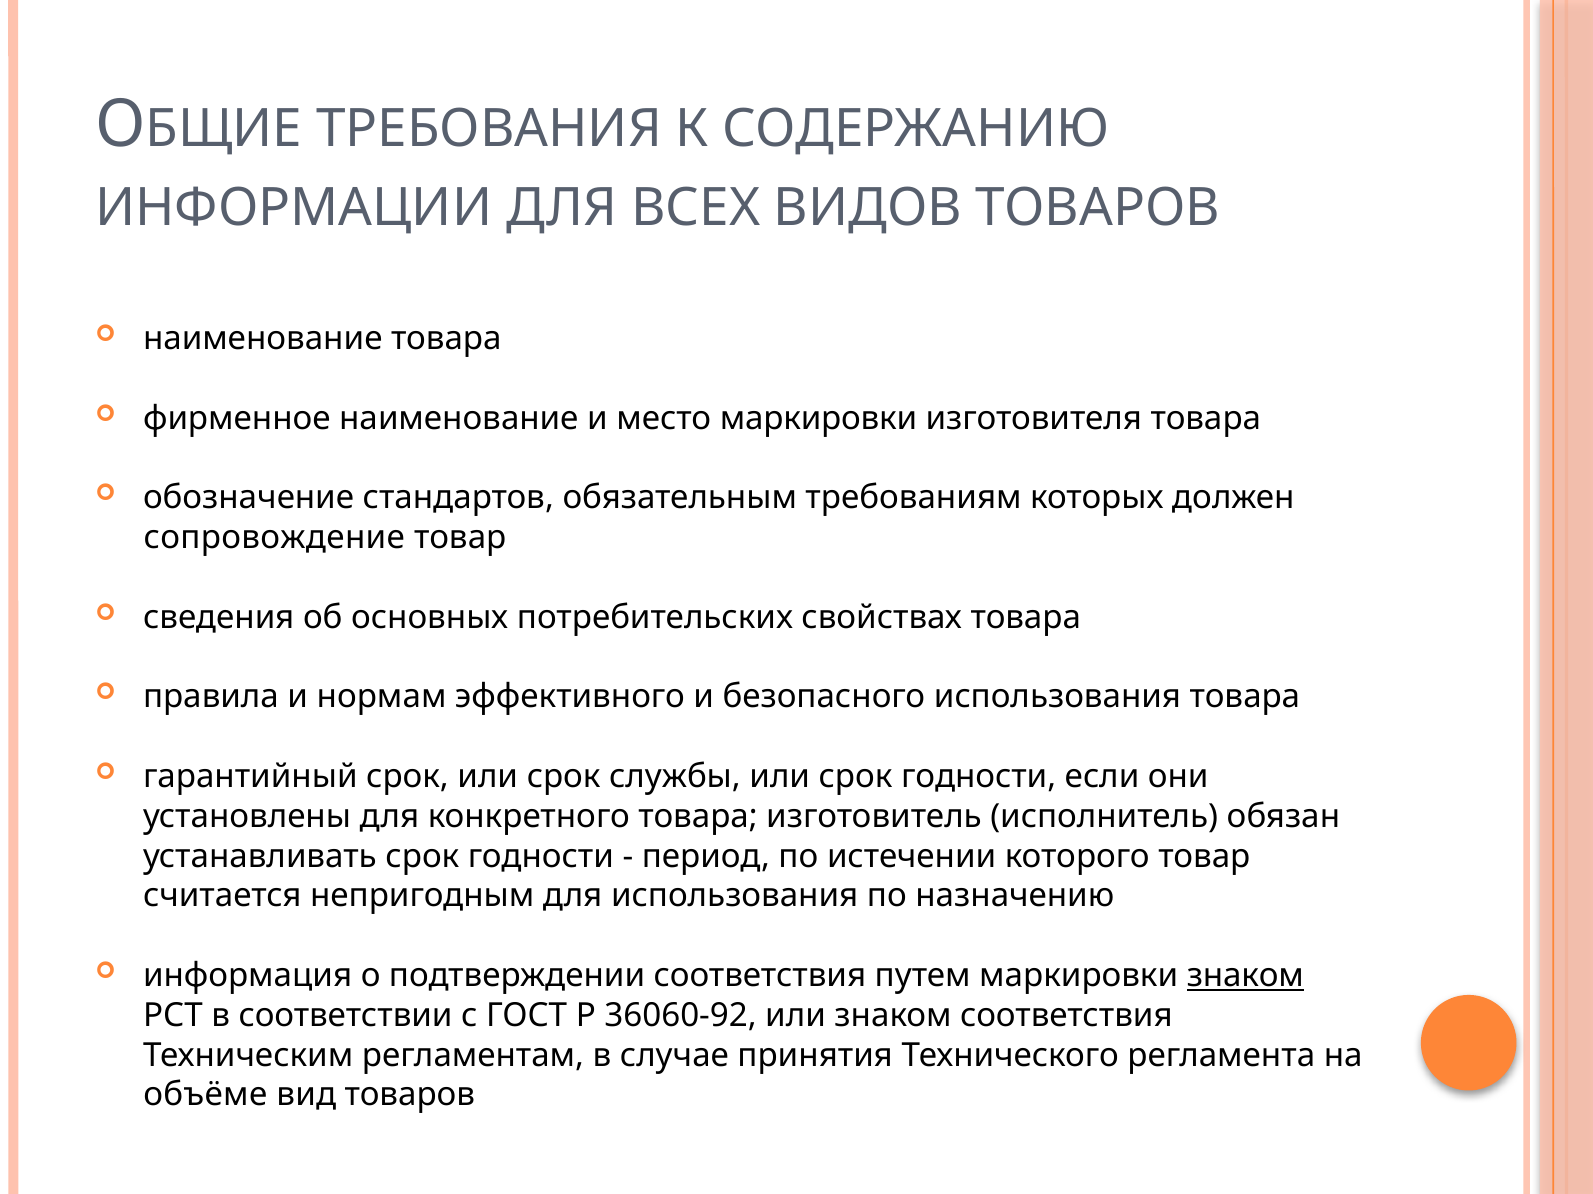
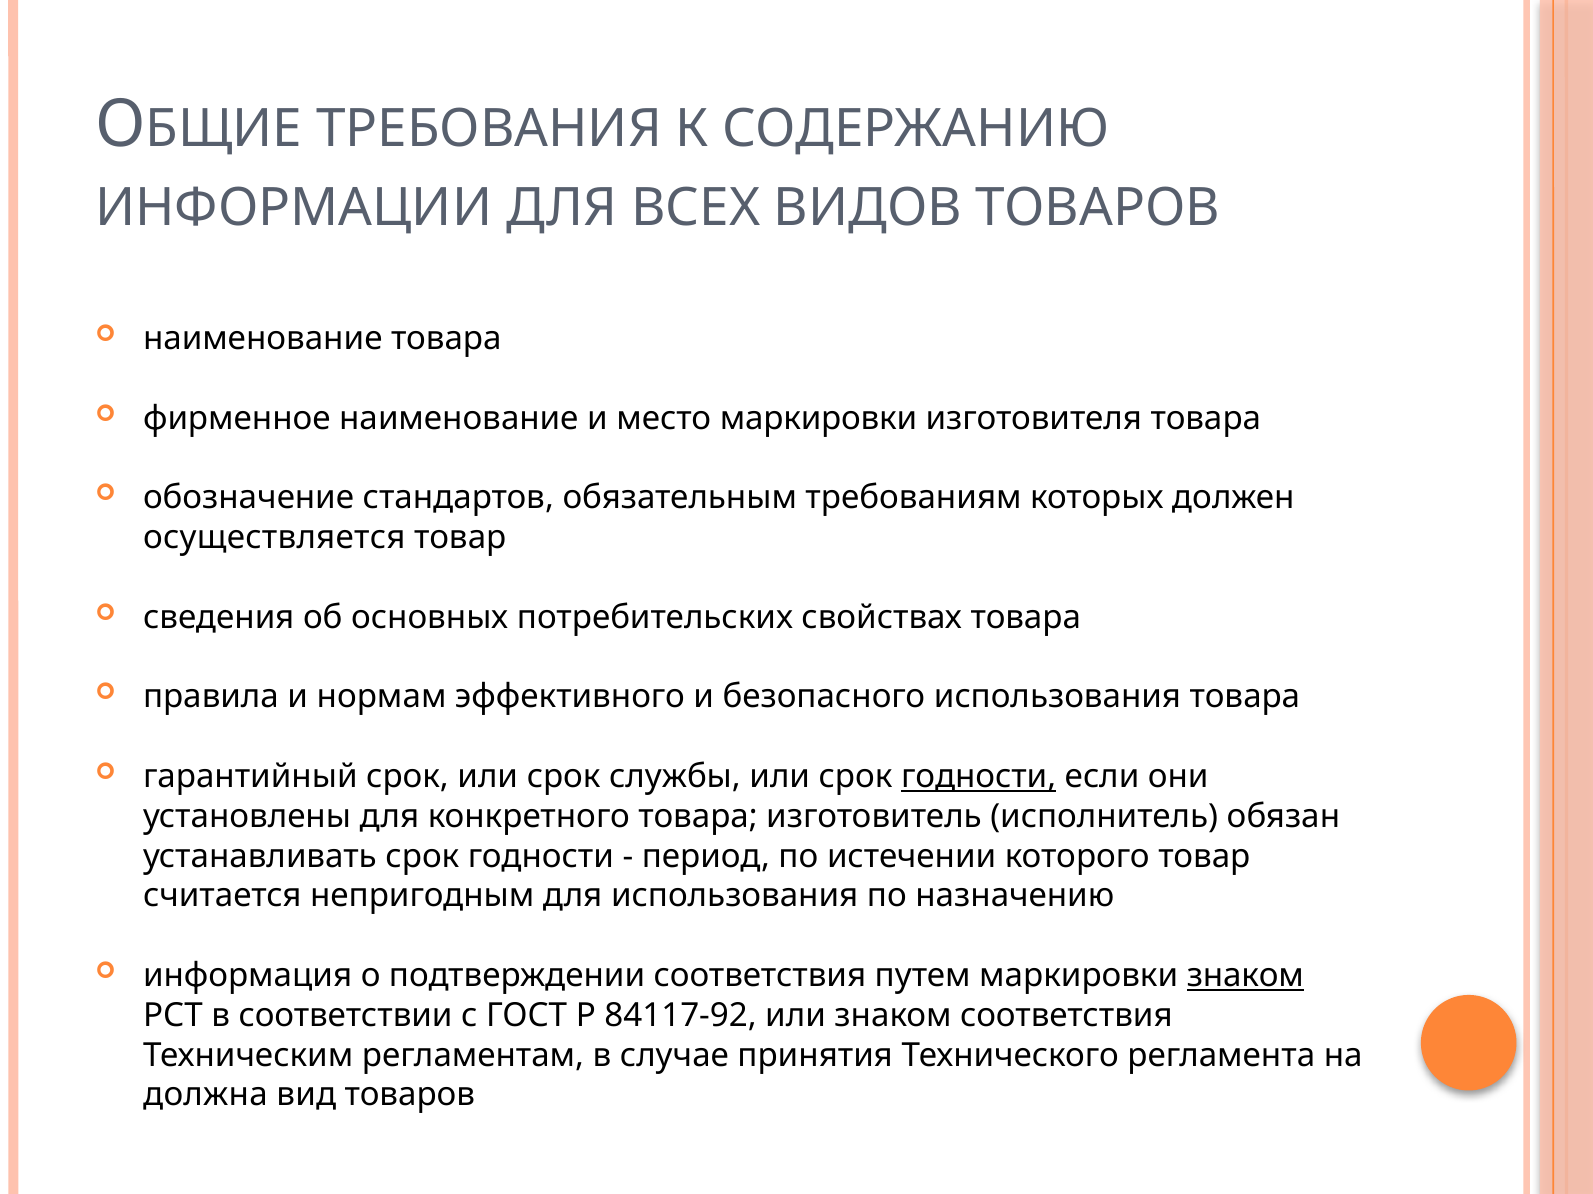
сопровождение: сопровождение -> осуществляется (274, 538)
годности underline: none -> present (979, 777)
36060-92: 36060-92 -> 84117-92 (681, 1016)
объёме: объёме -> должна (205, 1096)
